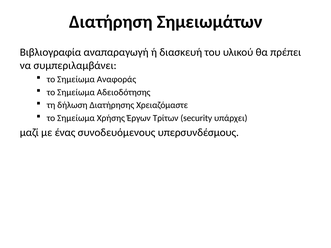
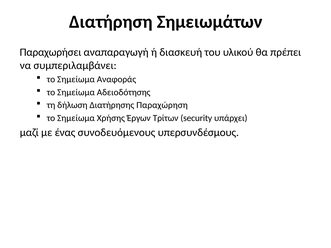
Βιβλιογραφία: Βιβλιογραφία -> Παραχωρήσει (51, 52)
Χρειαζόμαστε: Χρειαζόμαστε -> Παραχώρηση (162, 105)
